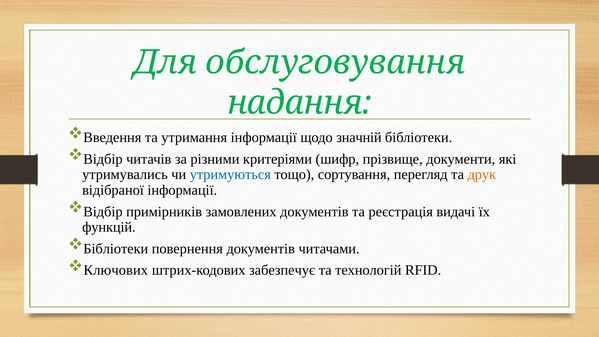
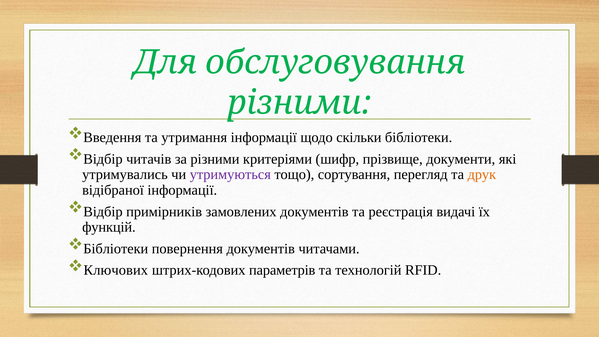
надання: надання -> різними (299, 103)
значній: значній -> скільки (359, 137)
утримуються colour: blue -> purple (230, 175)
забезпечує: забезпечує -> параметрів (282, 270)
